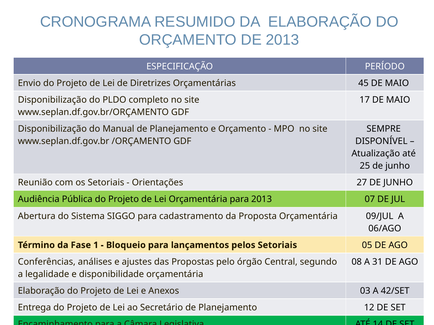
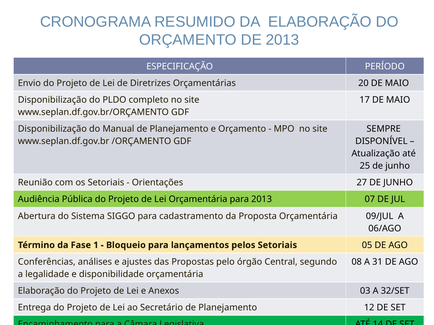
45: 45 -> 20 (363, 83)
42/SET: 42/SET -> 32/SET (395, 291)
